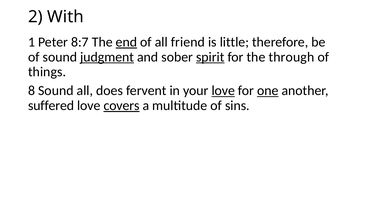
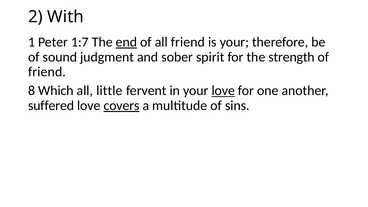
8:7: 8:7 -> 1:7 (80, 42)
is little: little -> your (234, 42)
judgment underline: present -> none (107, 57)
spirit underline: present -> none (210, 57)
through: through -> strength (292, 57)
things: things -> friend (47, 72)
8 Sound: Sound -> Which (56, 91)
does: does -> little (109, 91)
one underline: present -> none (268, 91)
